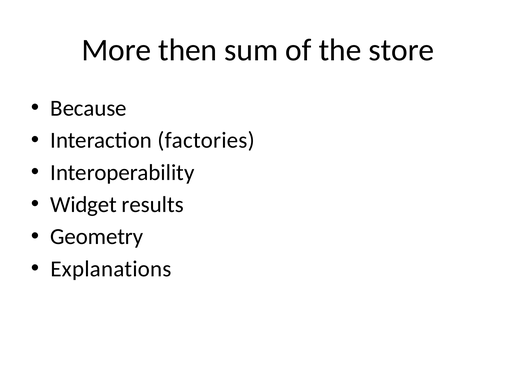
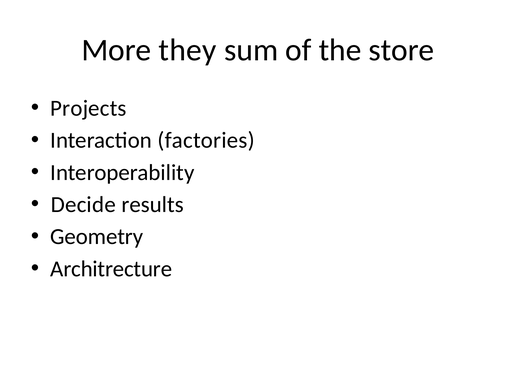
then: then -> they (187, 50)
Because: Because -> Projects (88, 108)
Widget: Widget -> Decide (83, 205)
Explanations: Explanations -> Architrecture (111, 269)
